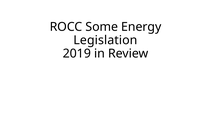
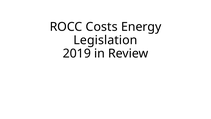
Some: Some -> Costs (102, 27)
